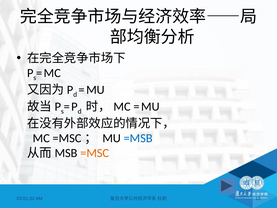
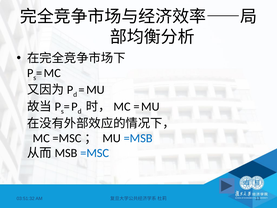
=MSC colour: orange -> blue (95, 153)
